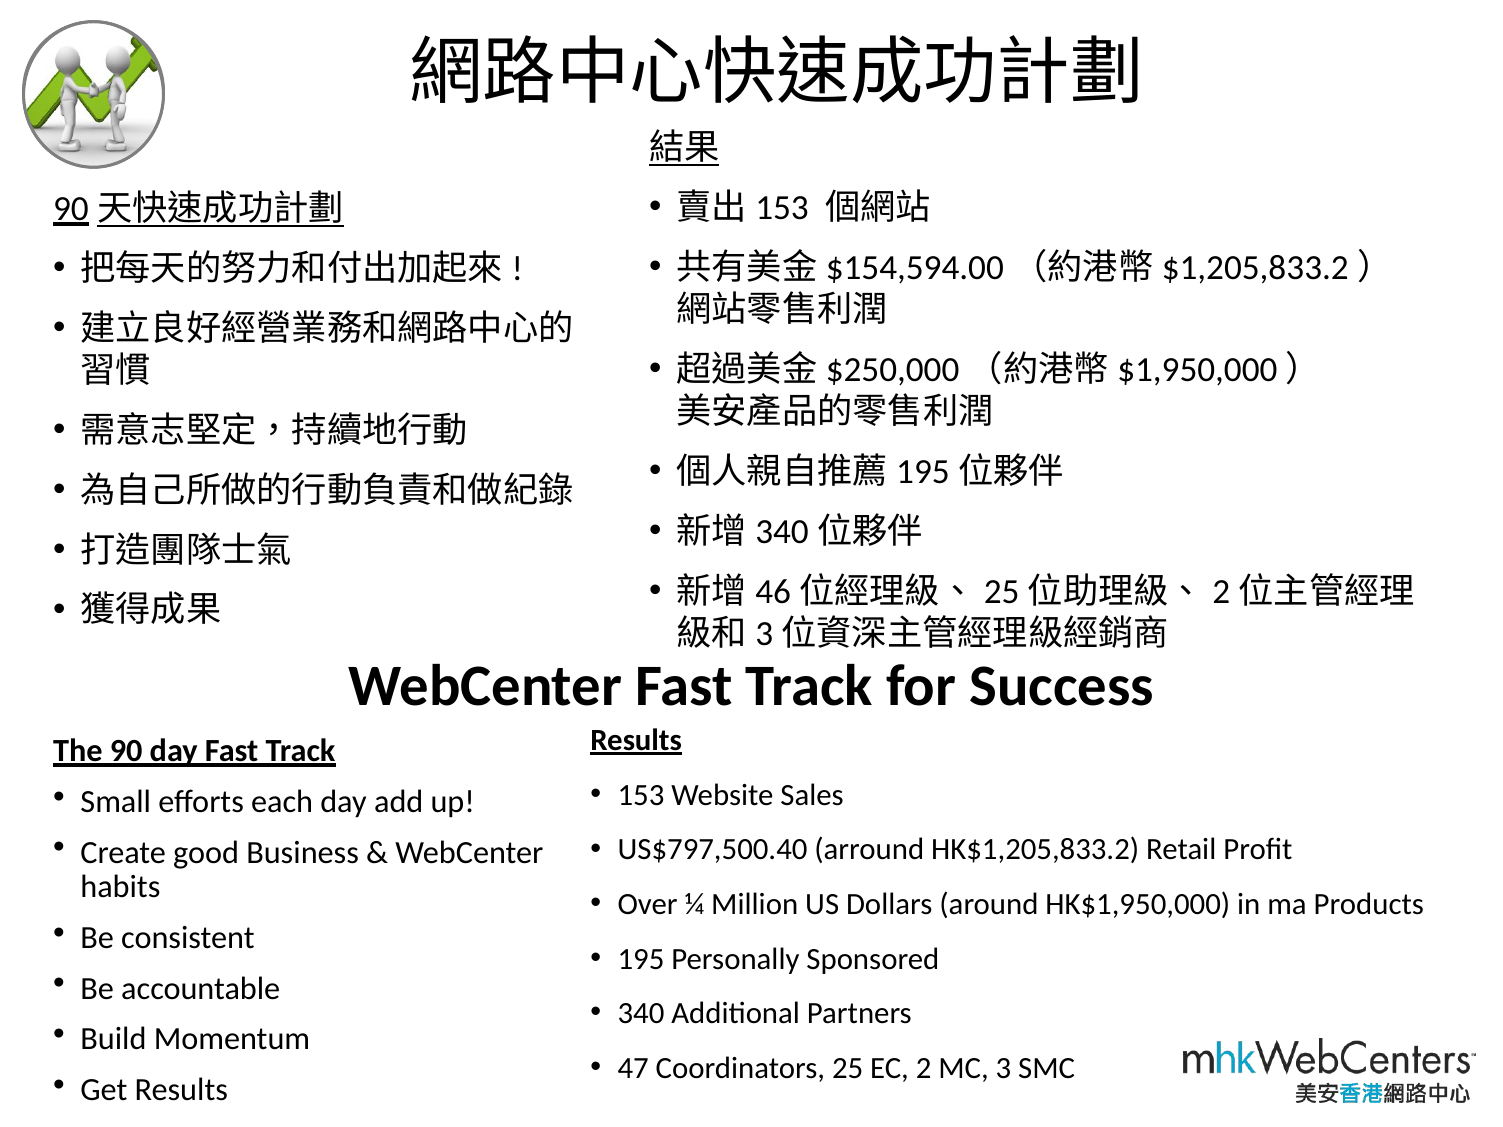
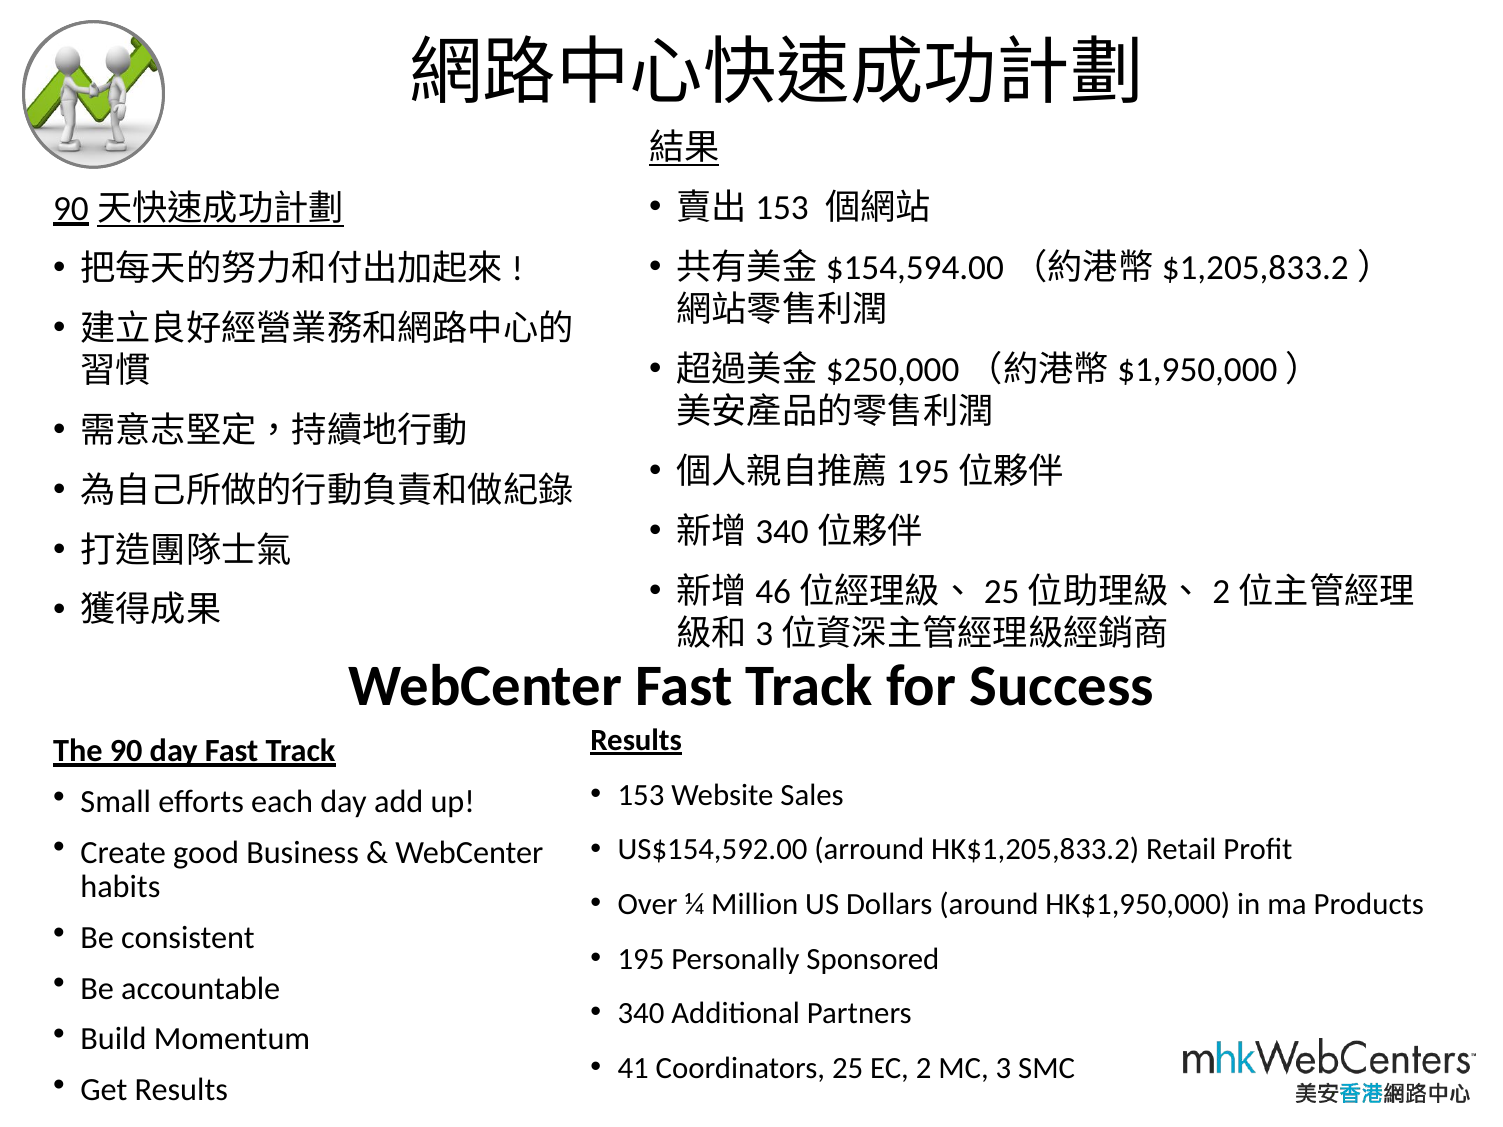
US$797,500.40: US$797,500.40 -> US$154,592.00 (713, 850)
47: 47 -> 41 (633, 1068)
